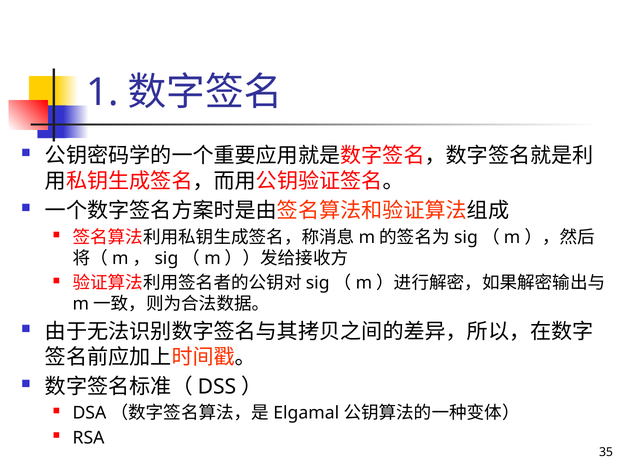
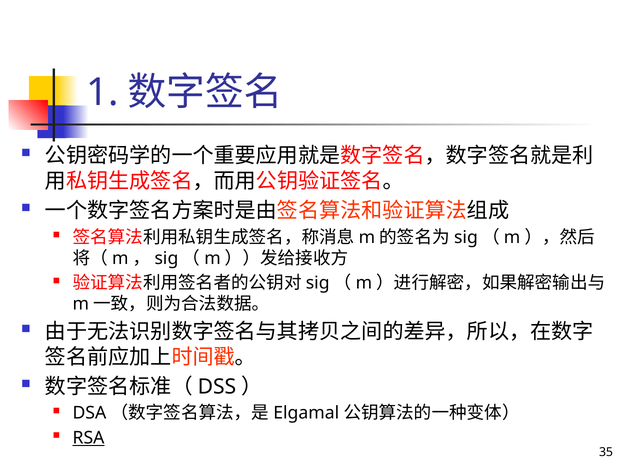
RSA underline: none -> present (89, 438)
